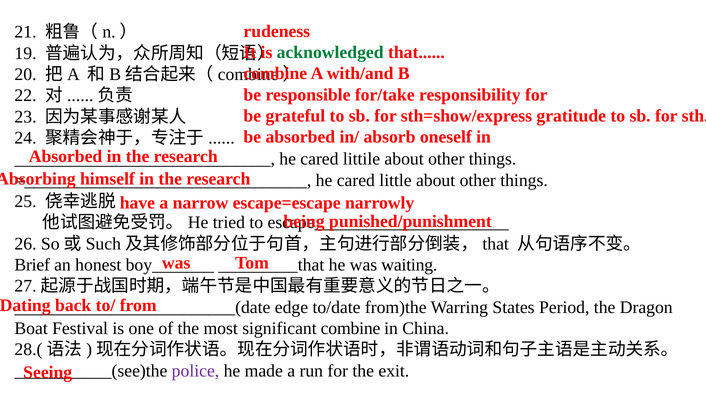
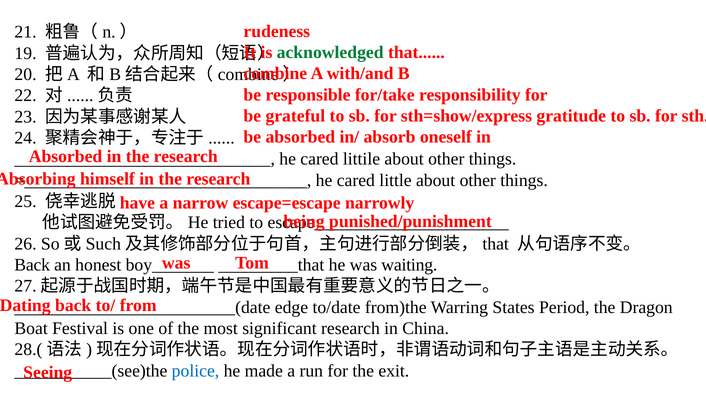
Brief: Brief -> Back (32, 265)
significant combine: combine -> research (350, 329)
police colour: purple -> blue (195, 371)
